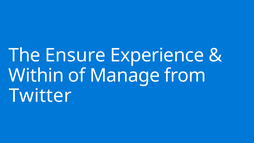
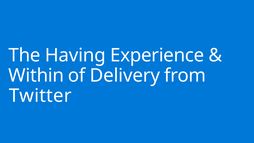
Ensure: Ensure -> Having (75, 55)
Manage: Manage -> Delivery (125, 75)
